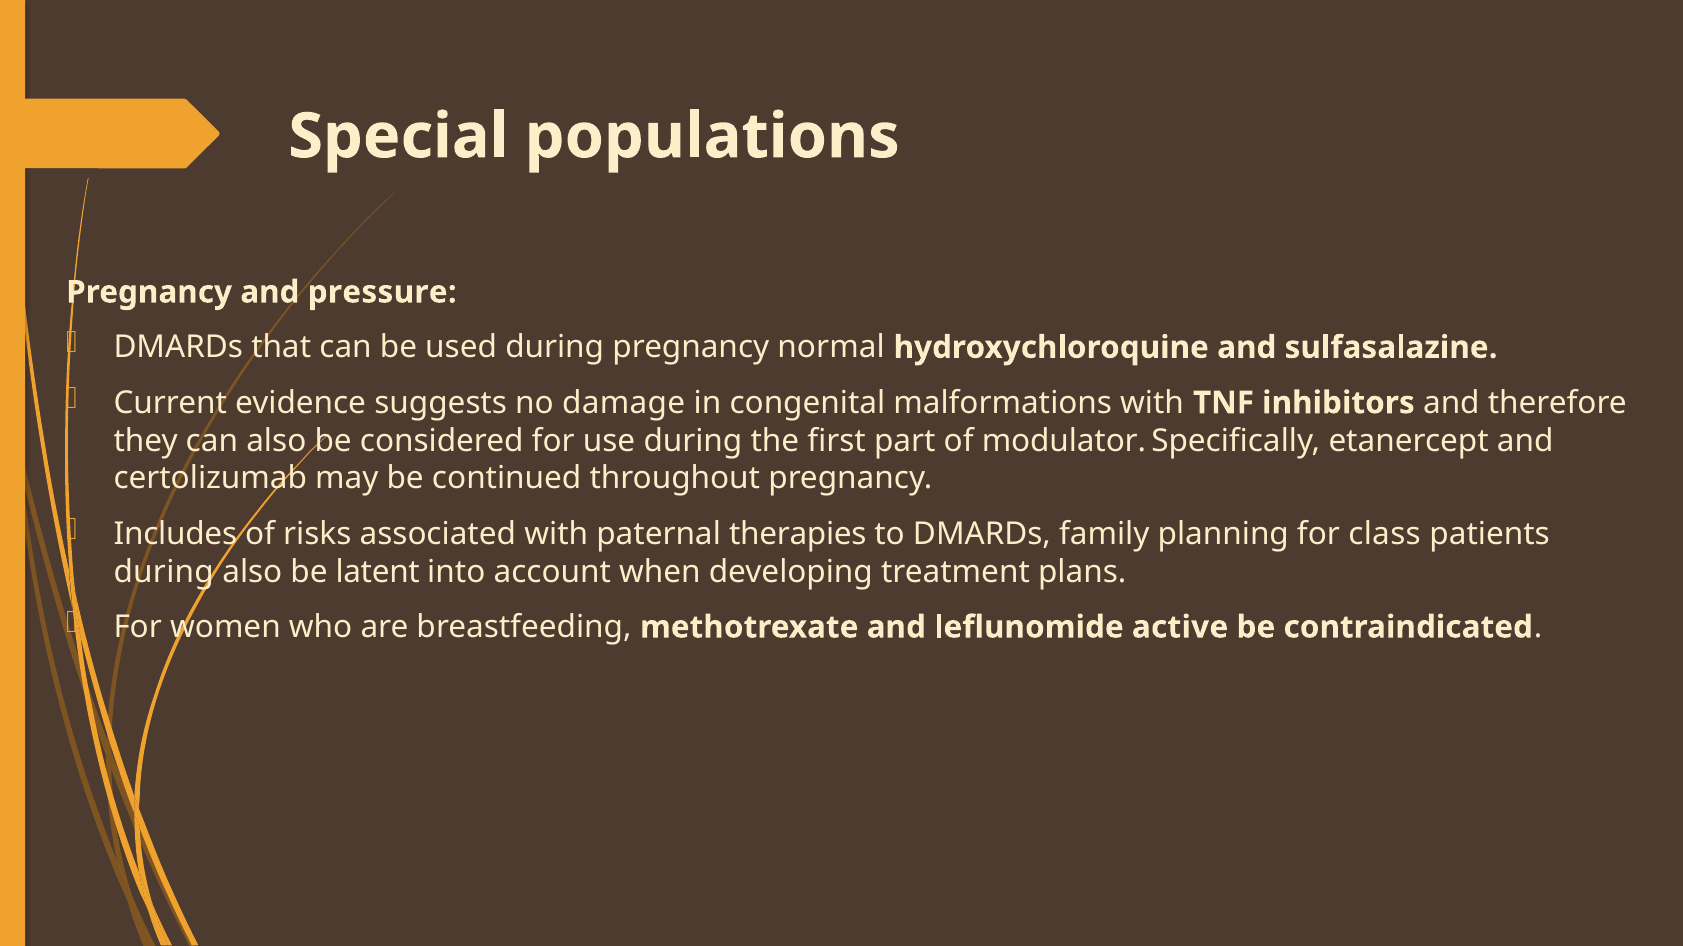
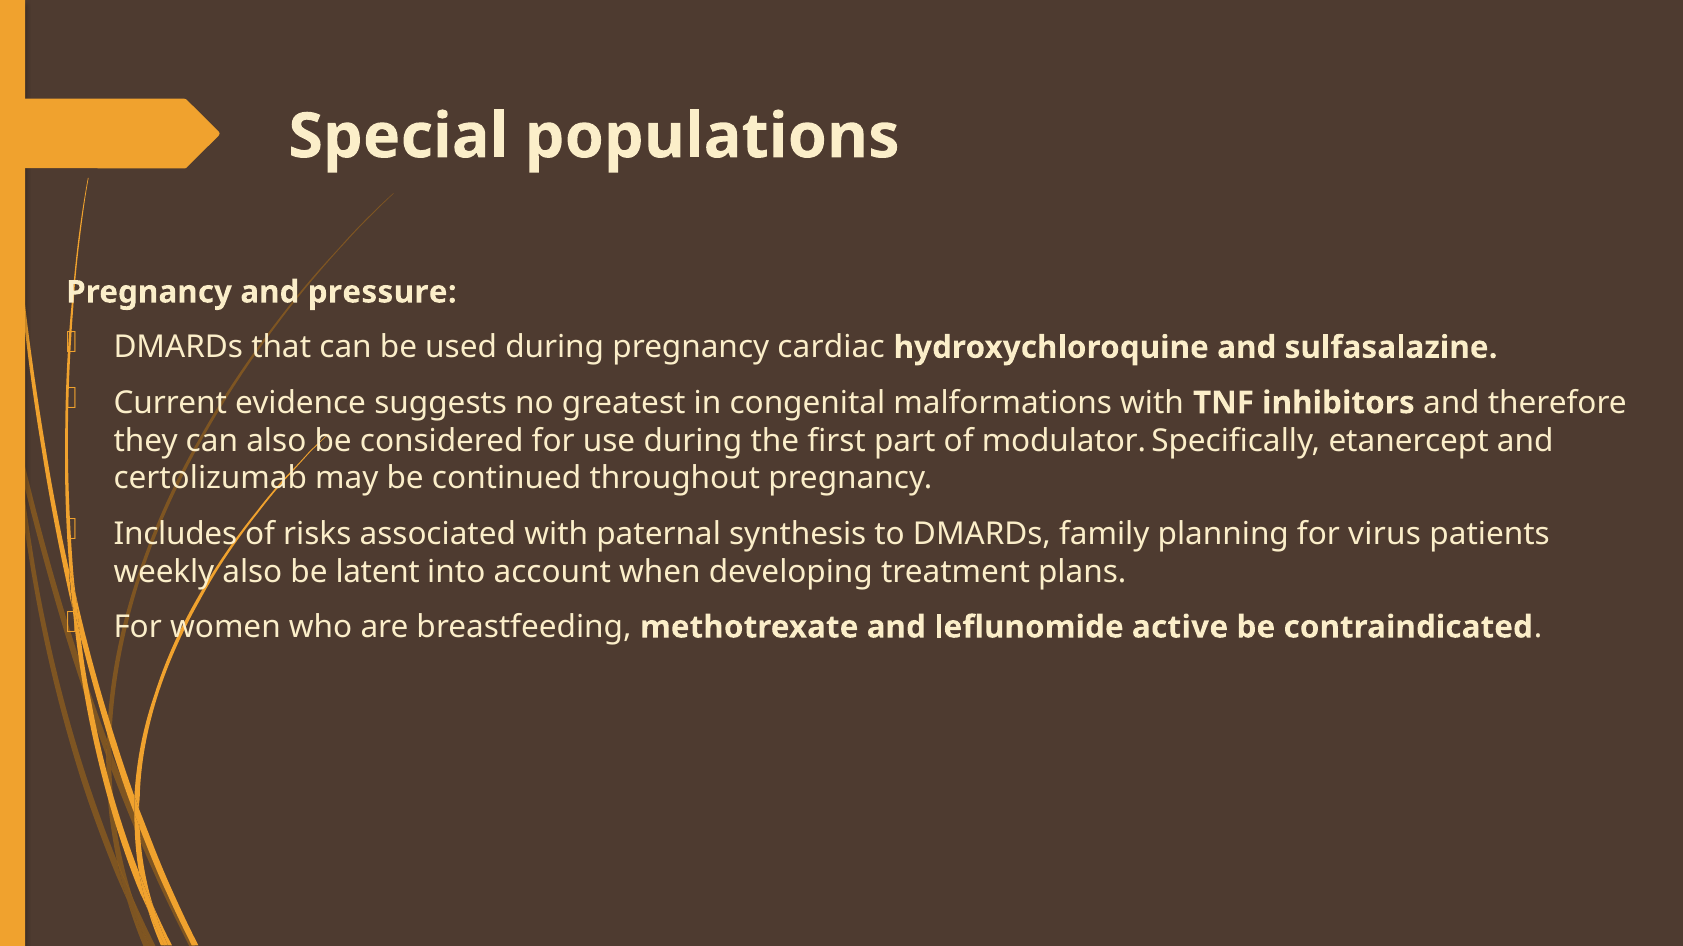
normal: normal -> cardiac (831, 348)
damage: damage -> greatest (624, 403)
therapies: therapies -> synthesis (798, 534)
class: class -> virus (1385, 534)
during: during -> weekly (164, 572)
